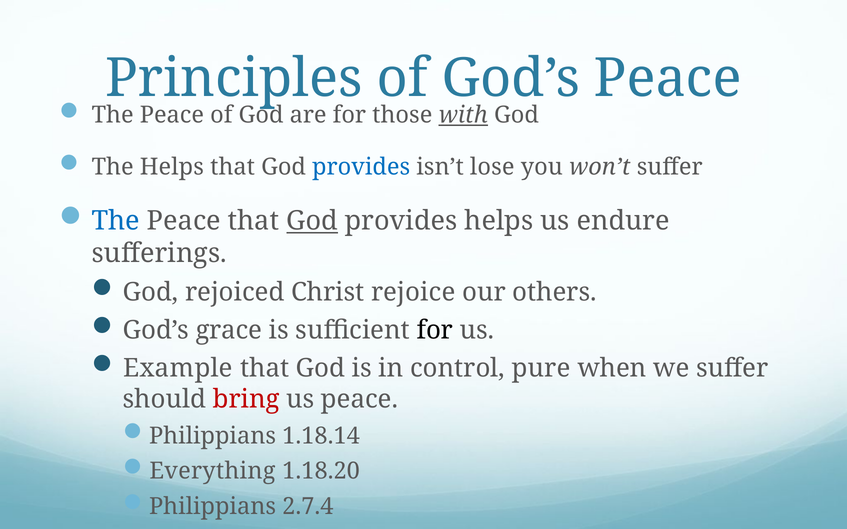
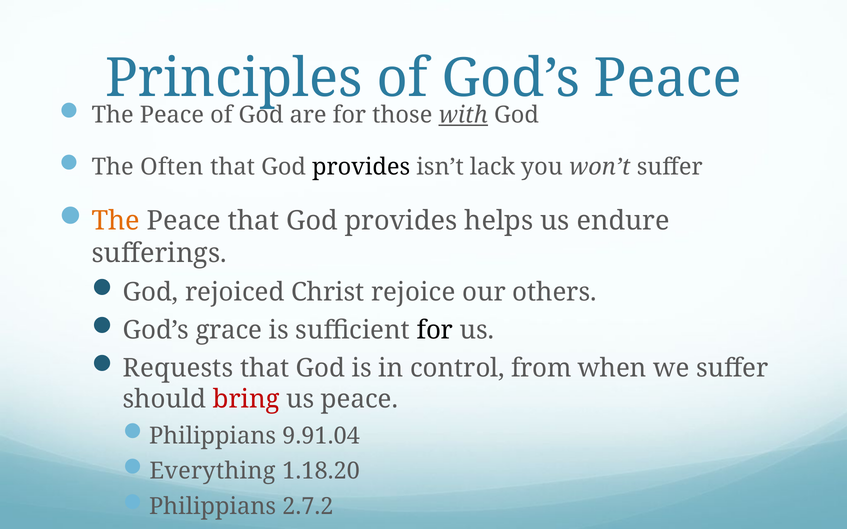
The Helps: Helps -> Often (172, 167)
provides colour: blue -> black (361, 167)
lose: lose -> lack (492, 167)
The colour: blue -> orange (116, 221)
God underline: present -> none (312, 221)
Example: Example -> Requests (178, 369)
pure: pure -> from (541, 369)
1.18.14: 1.18.14 -> 9.91.04 (321, 436)
2.7.4: 2.7.4 -> 2.7.2 (308, 507)
